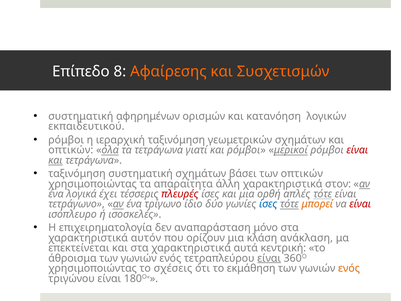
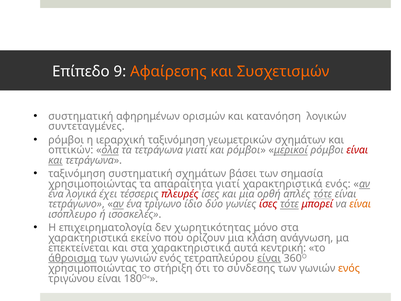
8: 8 -> 9 (120, 71)
εκπαιδευτικού: εκπαιδευτικού -> συντεταγμένες (86, 126)
των οπτικών: οπτικών -> σημασία (302, 174)
απαραίτητα άλλη: άλλη -> γιατί (228, 184)
χαρακτηριστικά στον: στον -> ενός (338, 184)
ίσες colour: blue -> red (268, 204)
μπορεί colour: orange -> red (317, 204)
είναι colour: red -> orange (360, 204)
αναπαράσταση: αναπαράσταση -> χωρητικότητας (212, 228)
αυτόν: αυτόν -> εκείνο (146, 238)
ανάκλαση: ανάκλαση -> ανάγνωση (307, 238)
άθροισμα underline: none -> present (72, 258)
σχέσεις: σχέσεις -> στήριξη (173, 268)
εκμάθηση: εκμάθηση -> σύνδεσης (251, 268)
